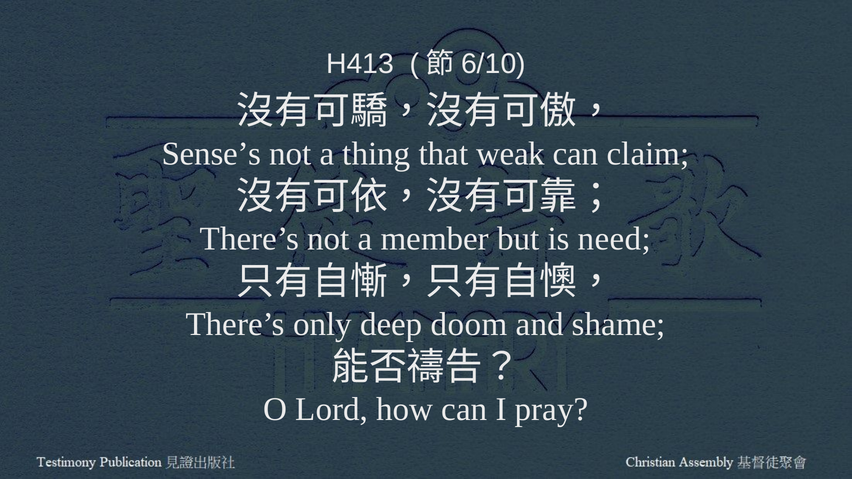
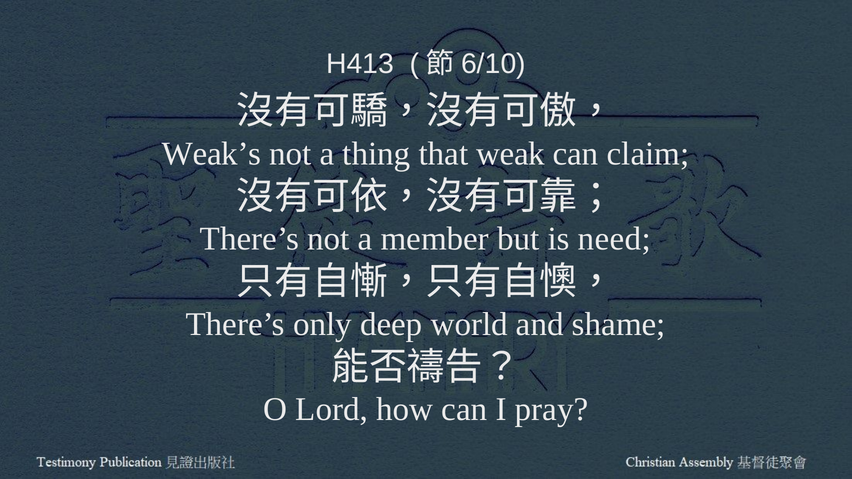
Sense’s: Sense’s -> Weak’s (212, 154)
doom: doom -> world (469, 324)
